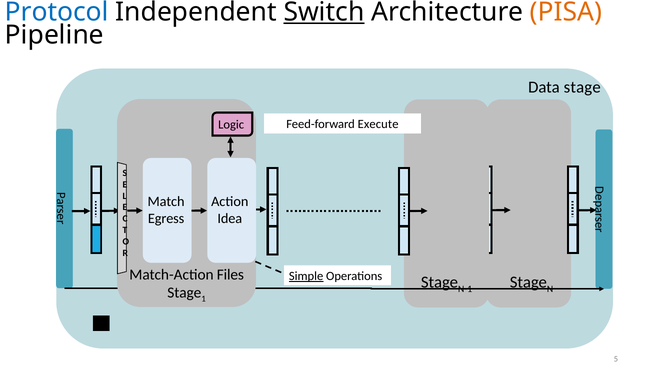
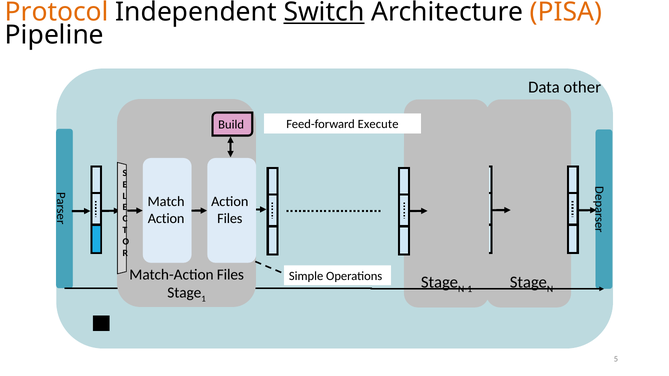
Protocol colour: blue -> orange (57, 12)
Data stage: stage -> other (582, 87)
Logic: Logic -> Build (231, 125)
Egress: Egress -> Action (166, 219)
Idea: Idea -> Files (230, 219)
Simple underline: present -> none (306, 276)
